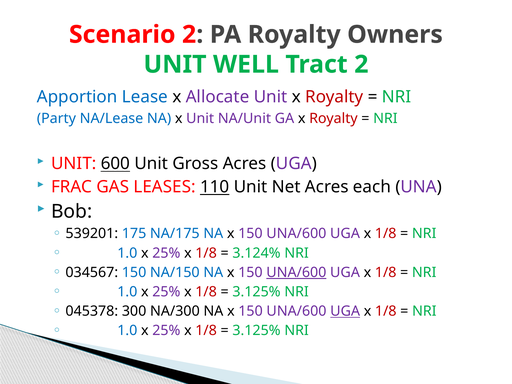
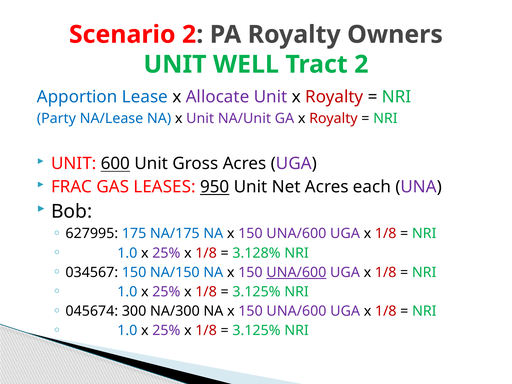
110: 110 -> 950 (215, 187)
539201: 539201 -> 627995 (92, 234)
3.124%: 3.124% -> 3.128% (256, 253)
045378: 045378 -> 045674 (92, 311)
UGA underline: present -> none (345, 311)
